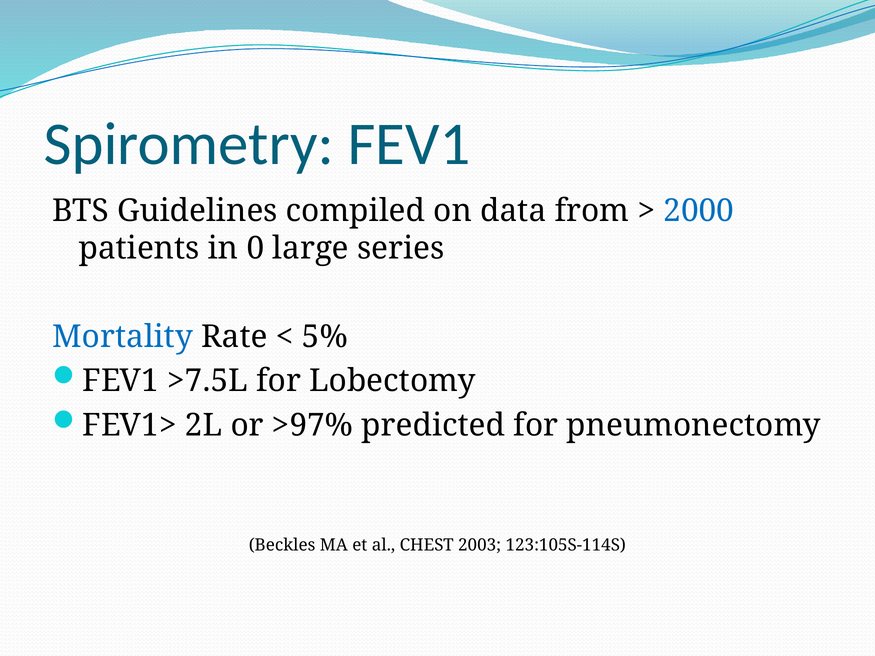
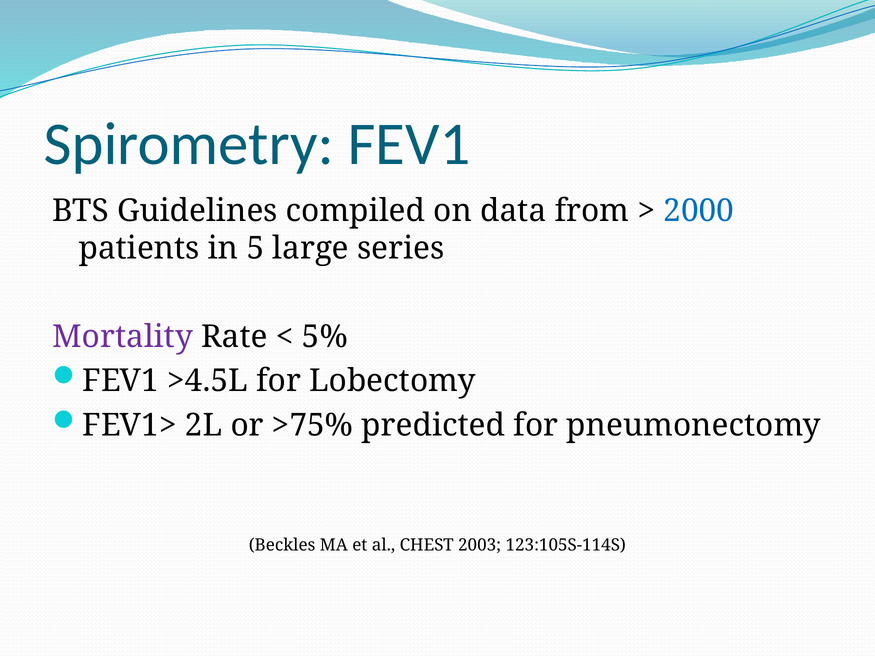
0: 0 -> 5 (255, 249)
Mortality colour: blue -> purple (123, 337)
>7.5L: >7.5L -> >4.5L (208, 381)
>97%: >97% -> >75% (313, 425)
